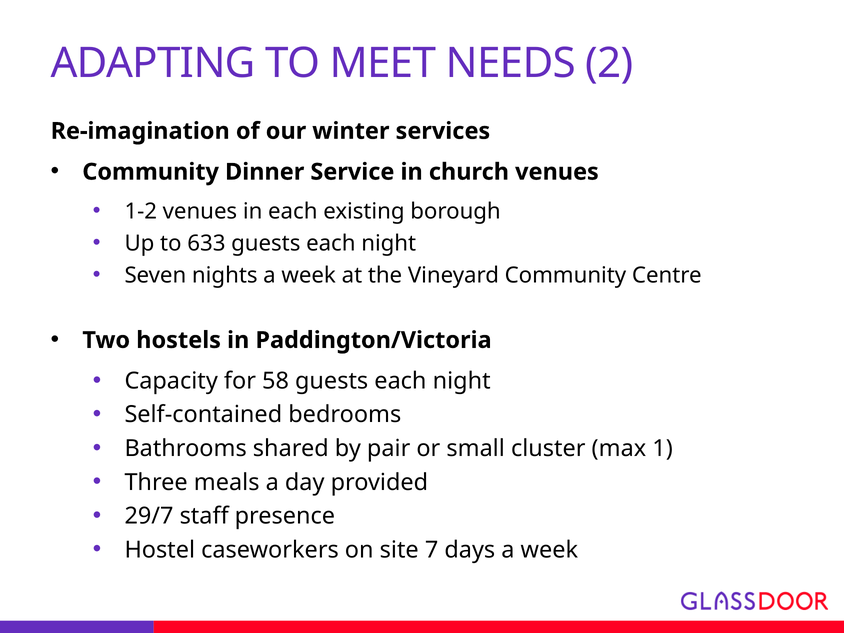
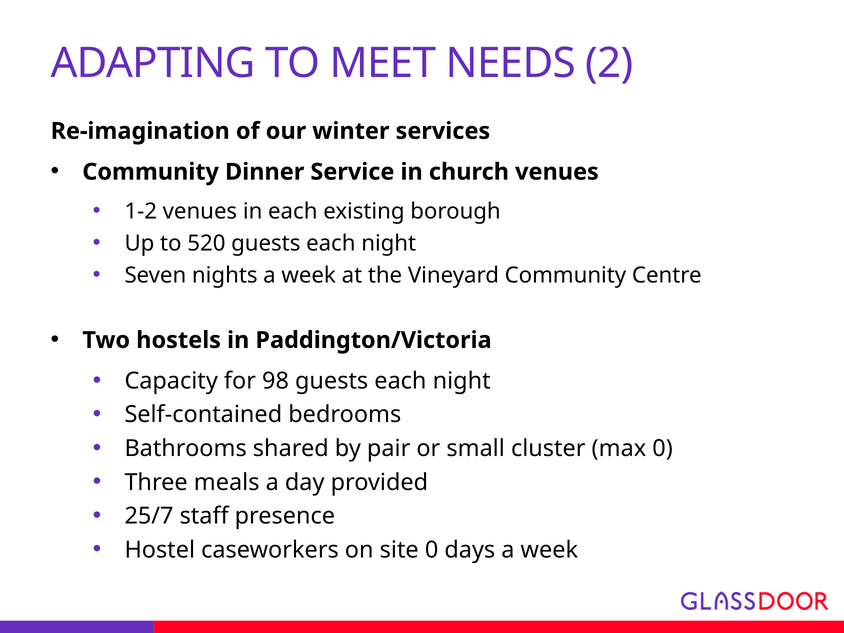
633: 633 -> 520 (206, 243)
58: 58 -> 98 (275, 381)
max 1: 1 -> 0 (663, 449)
29/7: 29/7 -> 25/7 (149, 516)
site 7: 7 -> 0 (432, 550)
